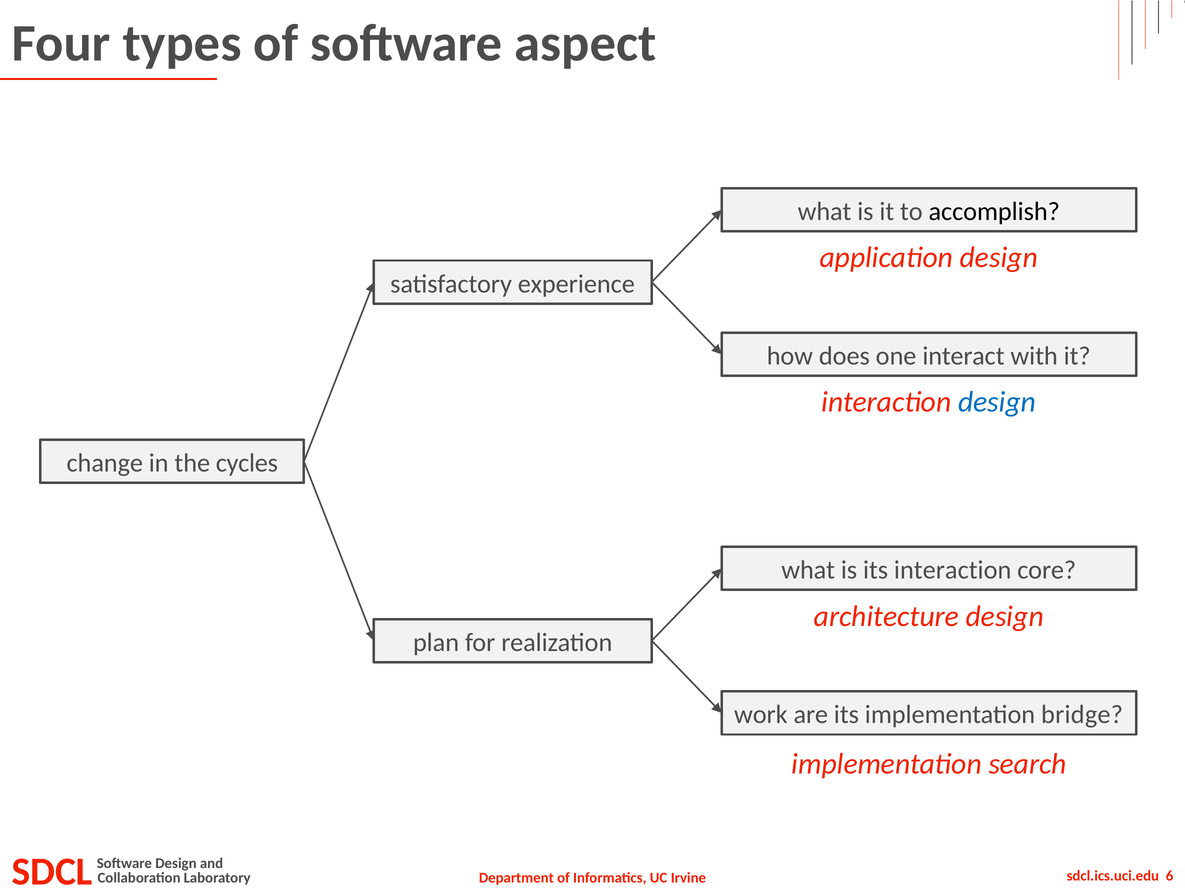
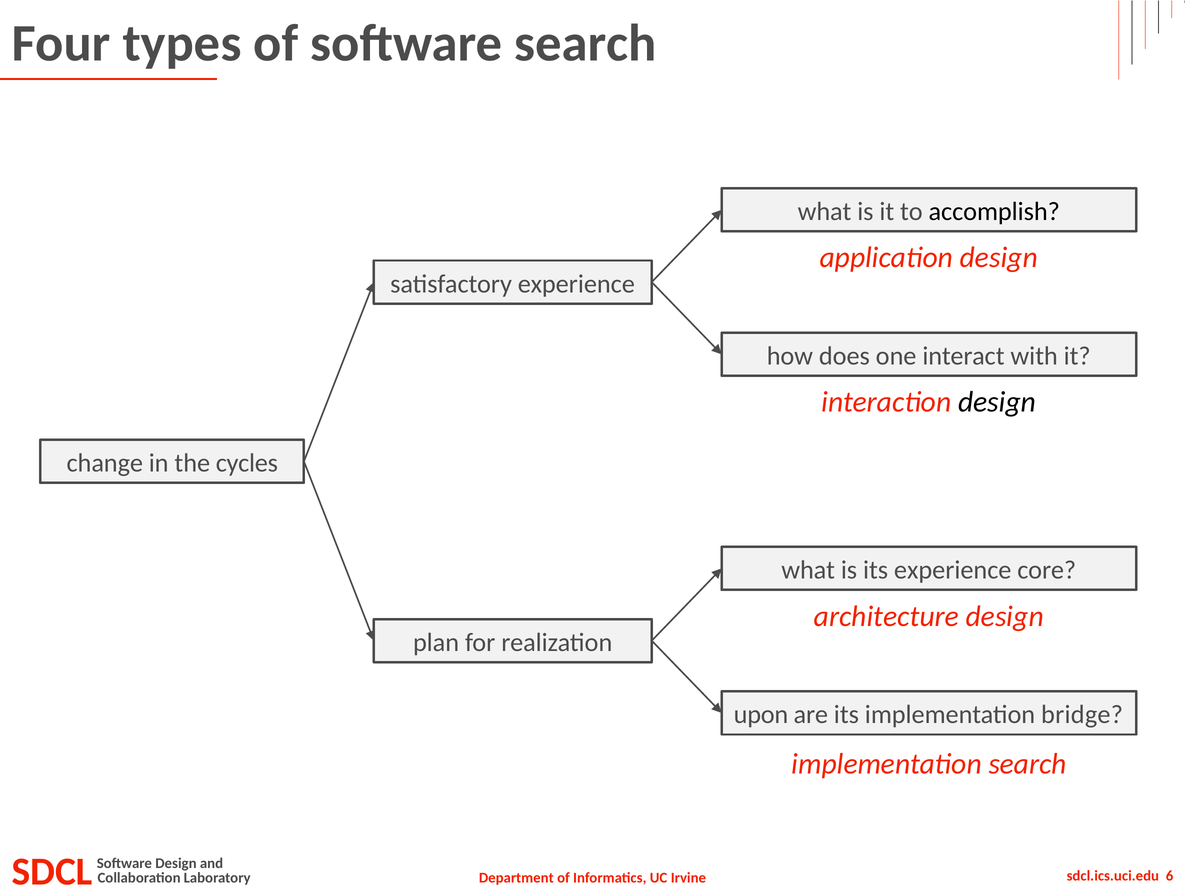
software aspect: aspect -> search (585, 43)
design colour: blue -> black (997, 402)
its interaction: interaction -> experience (953, 570)
work: work -> upon (761, 715)
